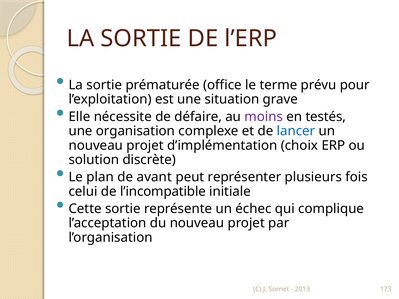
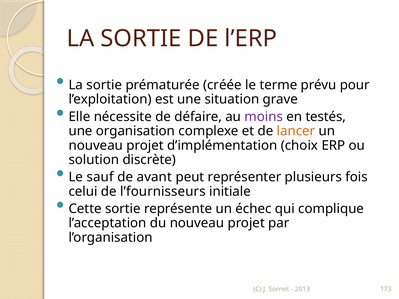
office: office -> créée (222, 85)
lancer colour: blue -> orange (296, 131)
plan: plan -> sauf (100, 177)
l’incompatible: l’incompatible -> l’fournisseurs (163, 192)
